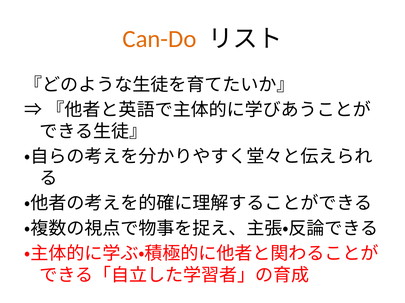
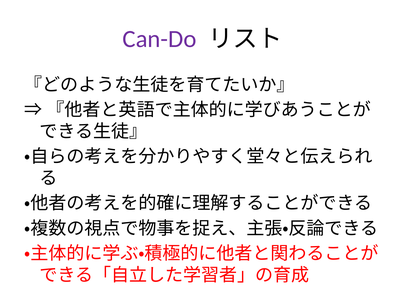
Can-Do colour: orange -> purple (160, 39)
